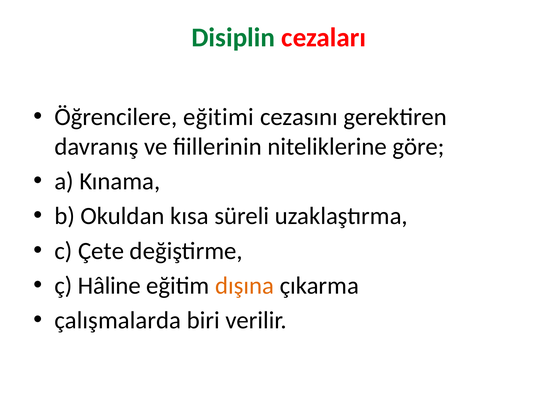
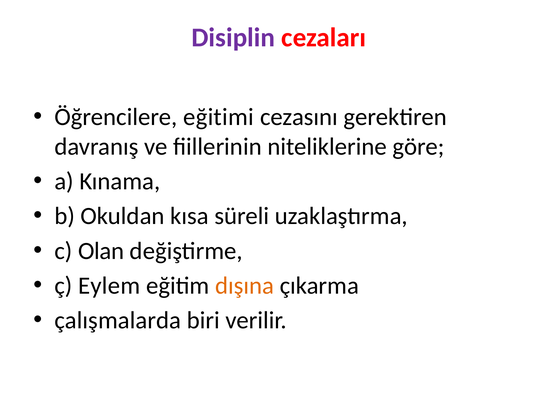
Disiplin colour: green -> purple (233, 38)
Çete: Çete -> Olan (101, 251)
Hâline: Hâline -> Eylem (109, 286)
